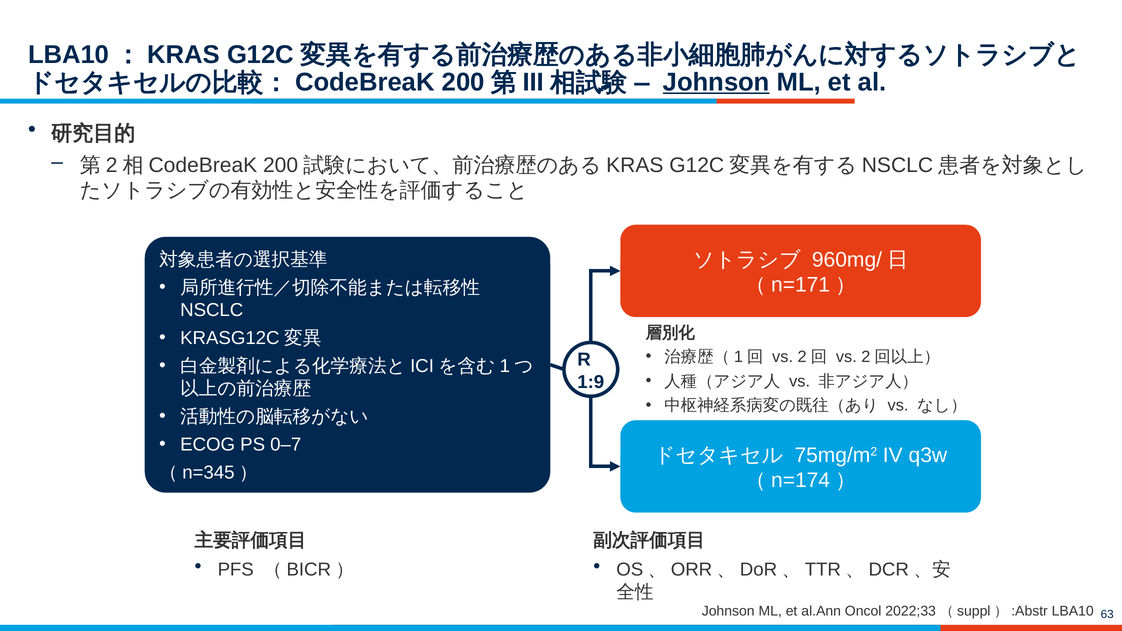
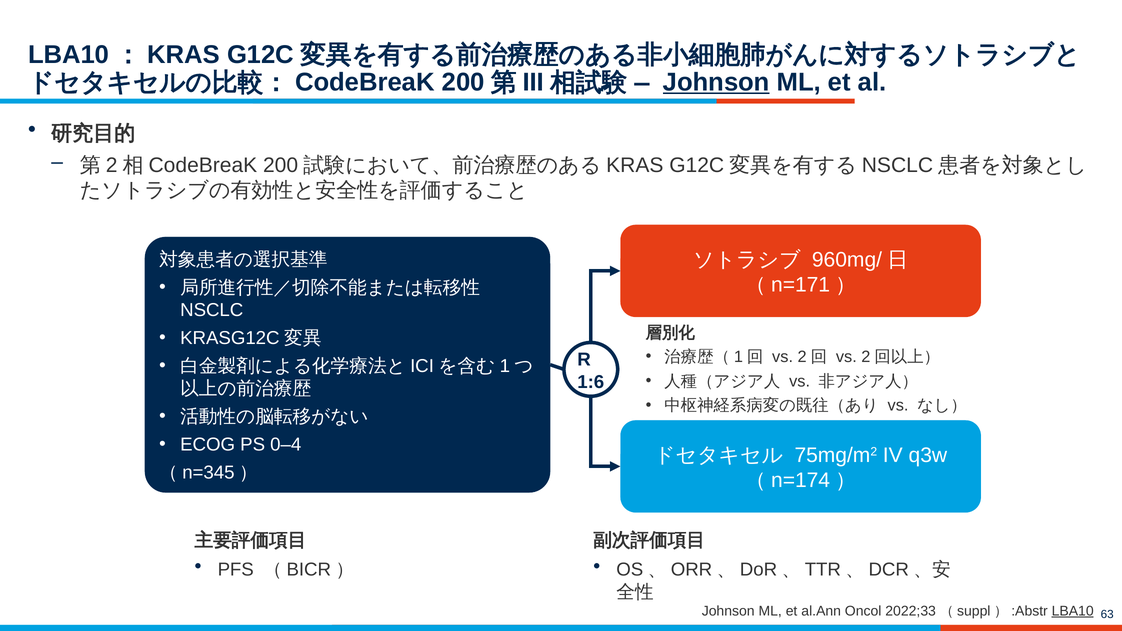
1:9: 1:9 -> 1:6 (591, 382)
0–7: 0–7 -> 0–4 (286, 445)
LBA10 underline: none -> present (1073, 611)
